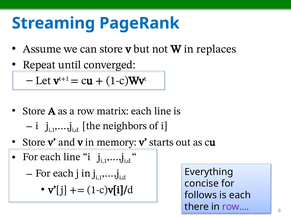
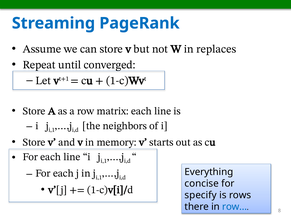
follows: follows -> specify (201, 195)
is each: each -> rows (240, 195)
row… colour: purple -> blue (235, 207)
